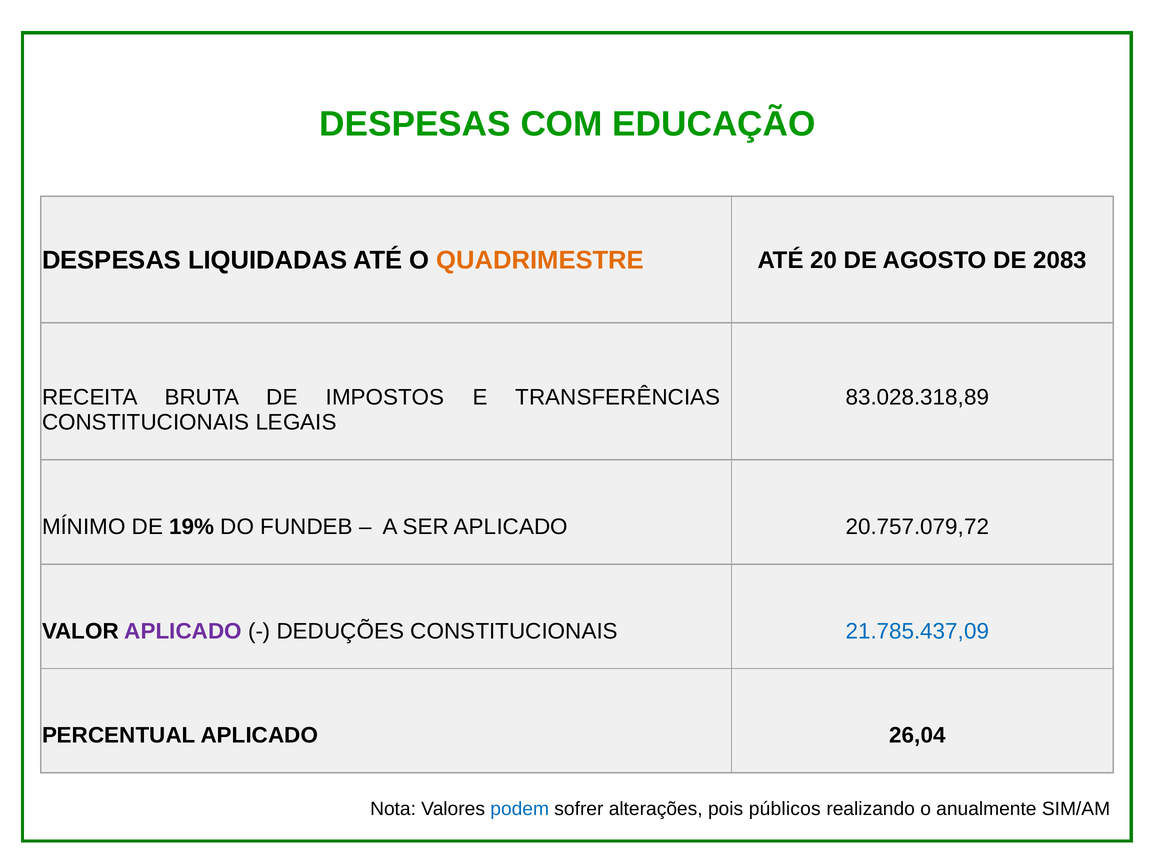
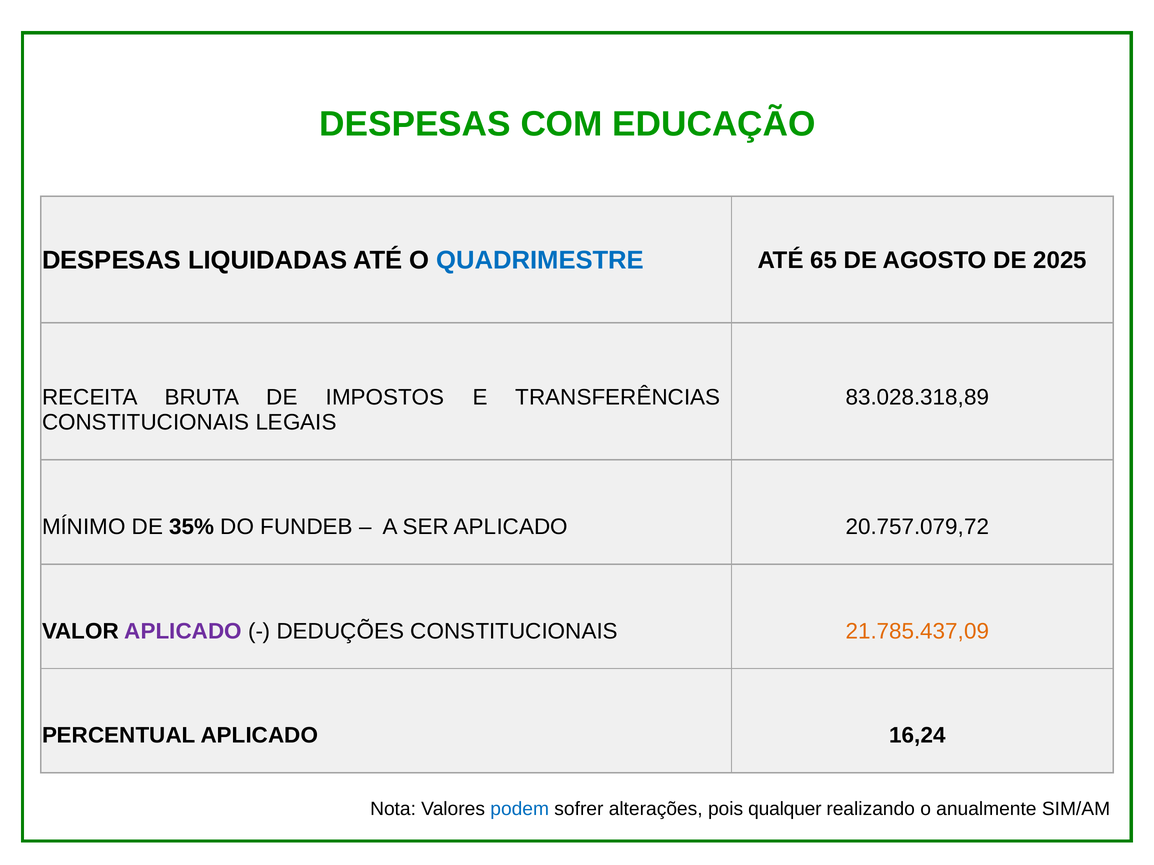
QUADRIMESTRE colour: orange -> blue (540, 261)
20: 20 -> 65 (824, 261)
2083: 2083 -> 2025 (1060, 261)
19%: 19% -> 35% (192, 527)
21.785.437,09 colour: blue -> orange (917, 631)
26,04: 26,04 -> 16,24 (917, 736)
públicos: públicos -> qualquer (785, 809)
